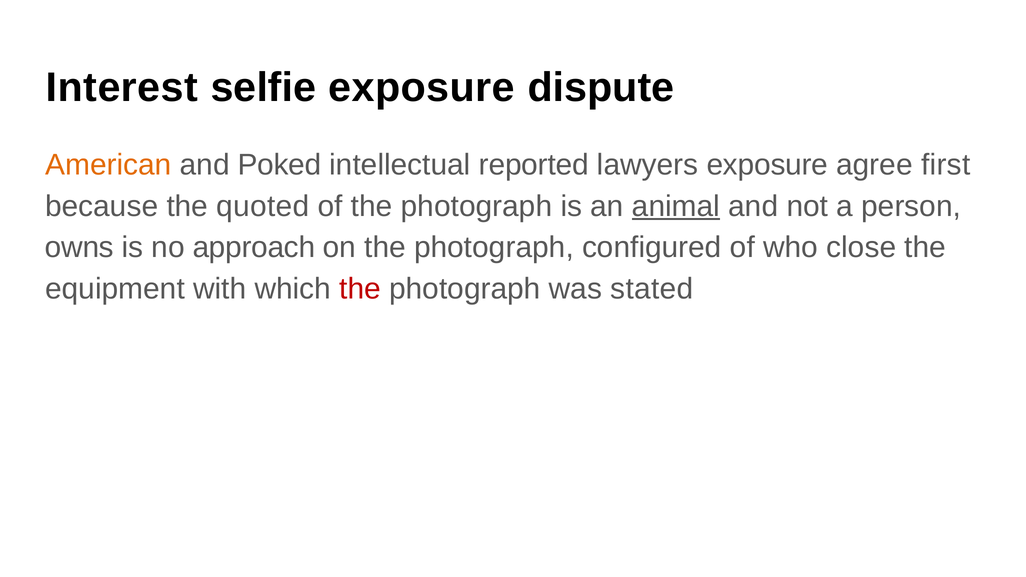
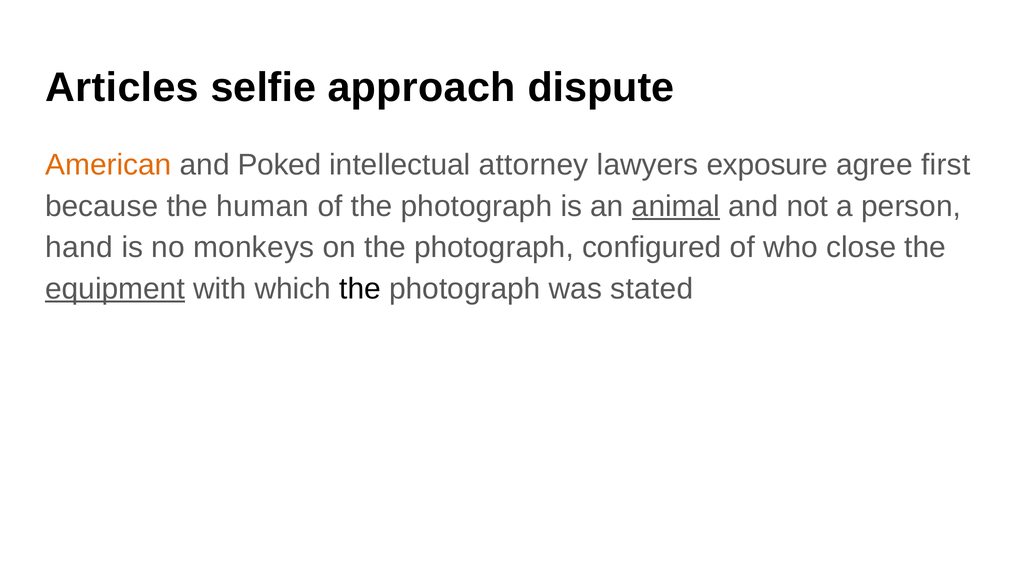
Interest: Interest -> Articles (122, 88)
selfie exposure: exposure -> approach (422, 88)
reported: reported -> attorney (534, 165)
quoted: quoted -> human (263, 206)
owns: owns -> hand (79, 248)
approach: approach -> monkeys (254, 248)
equipment underline: none -> present (115, 289)
the colour: red -> black (360, 289)
